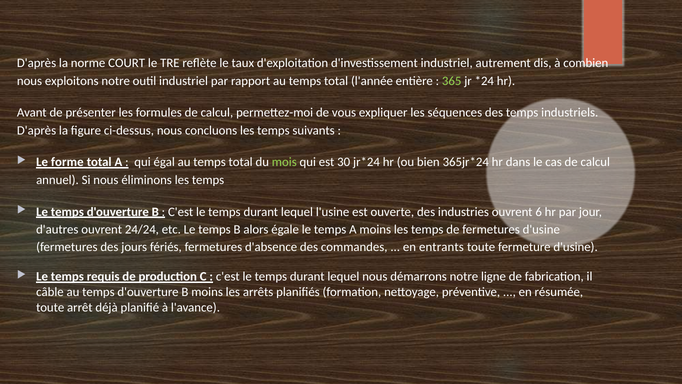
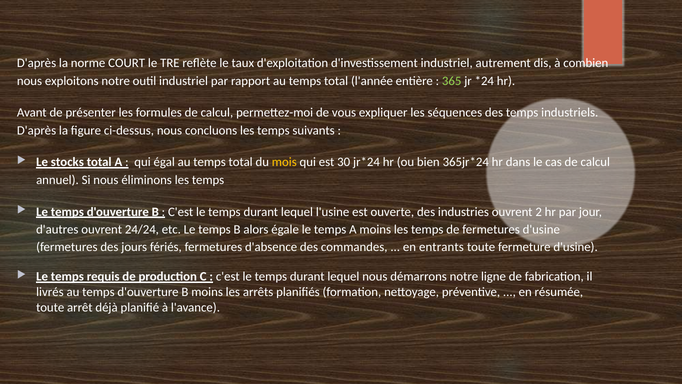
forme: forme -> stocks (67, 162)
mois colour: light green -> yellow (284, 162)
6: 6 -> 2 (539, 212)
câble: câble -> livrés (50, 292)
